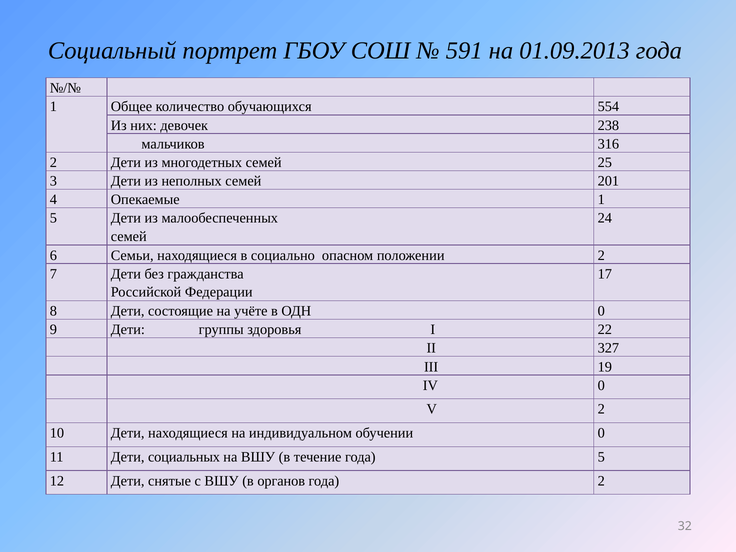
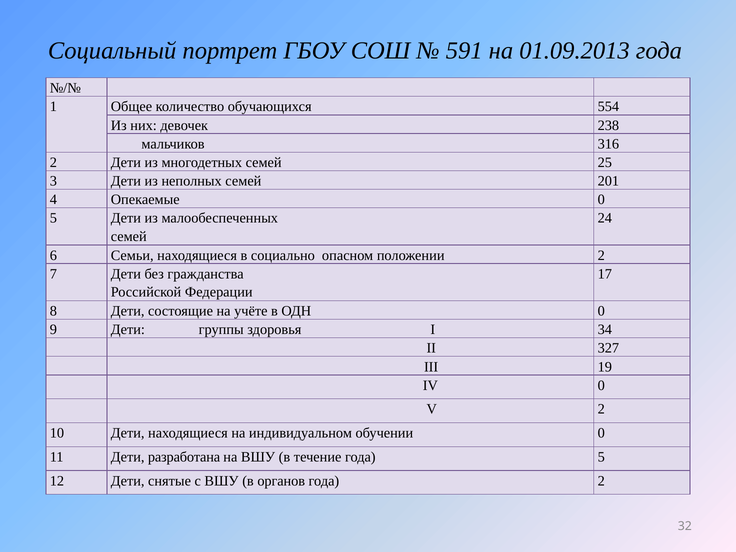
Опекаемые 1: 1 -> 0 (601, 200)
22: 22 -> 34 (605, 330)
социальных: социальных -> разработана (184, 457)
